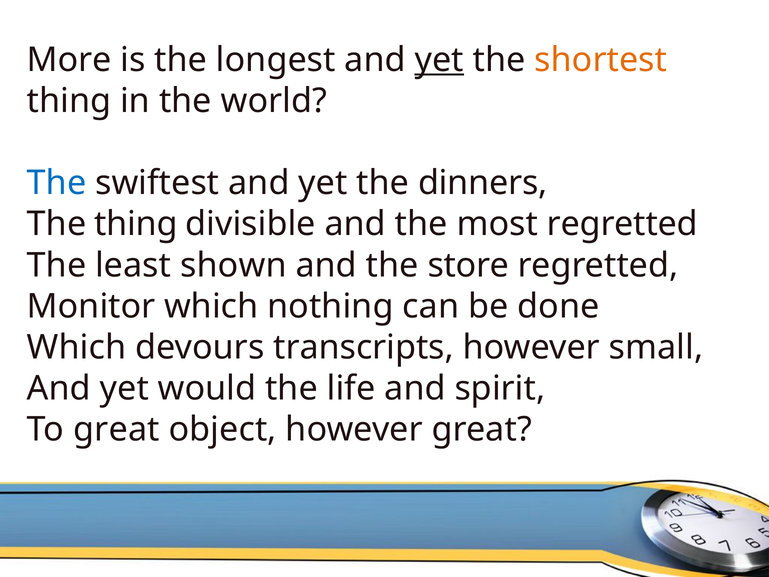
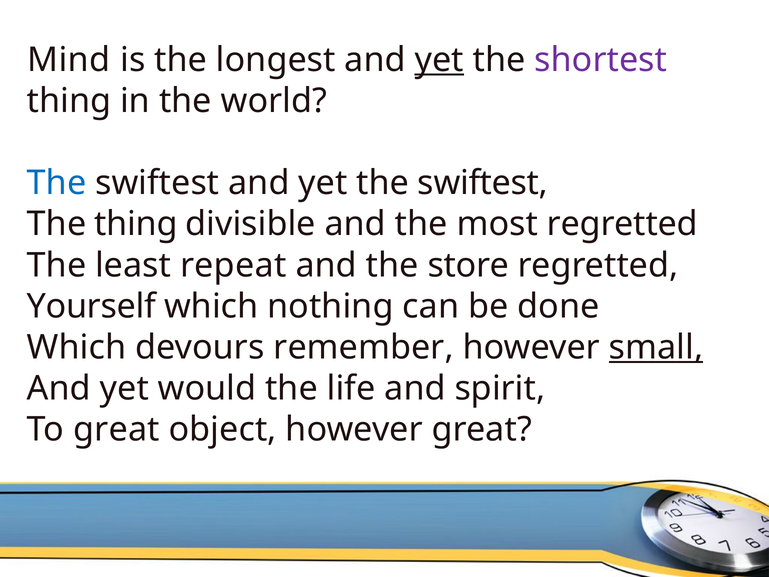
More: More -> Mind (69, 60)
shortest colour: orange -> purple (601, 60)
yet the dinners: dinners -> swiftest (483, 183)
shown: shown -> repeat (233, 265)
Monitor: Monitor -> Yourself (91, 306)
transcripts: transcripts -> remember (364, 347)
small underline: none -> present (656, 347)
